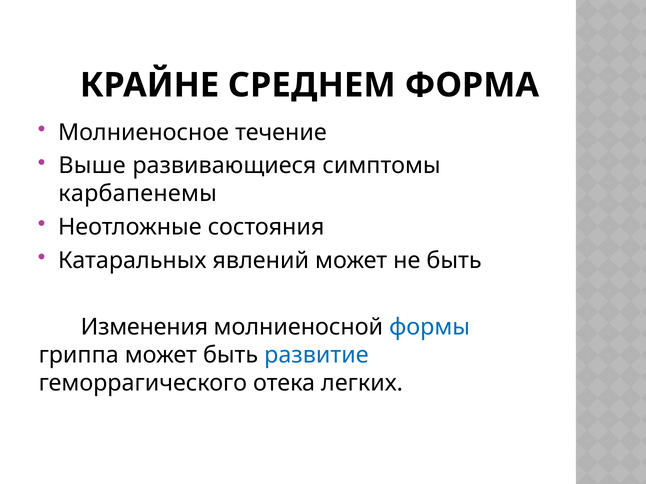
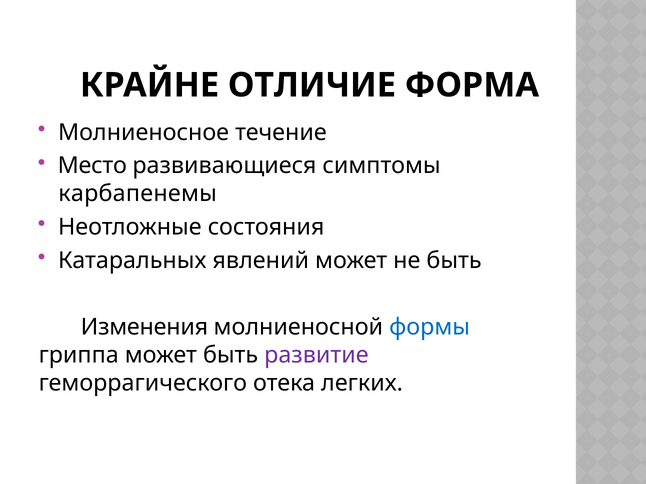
СРЕДНЕМ: СРЕДНЕМ -> ОТЛИЧИЕ (312, 85)
Выше: Выше -> Место (92, 166)
развитие colour: blue -> purple (316, 355)
